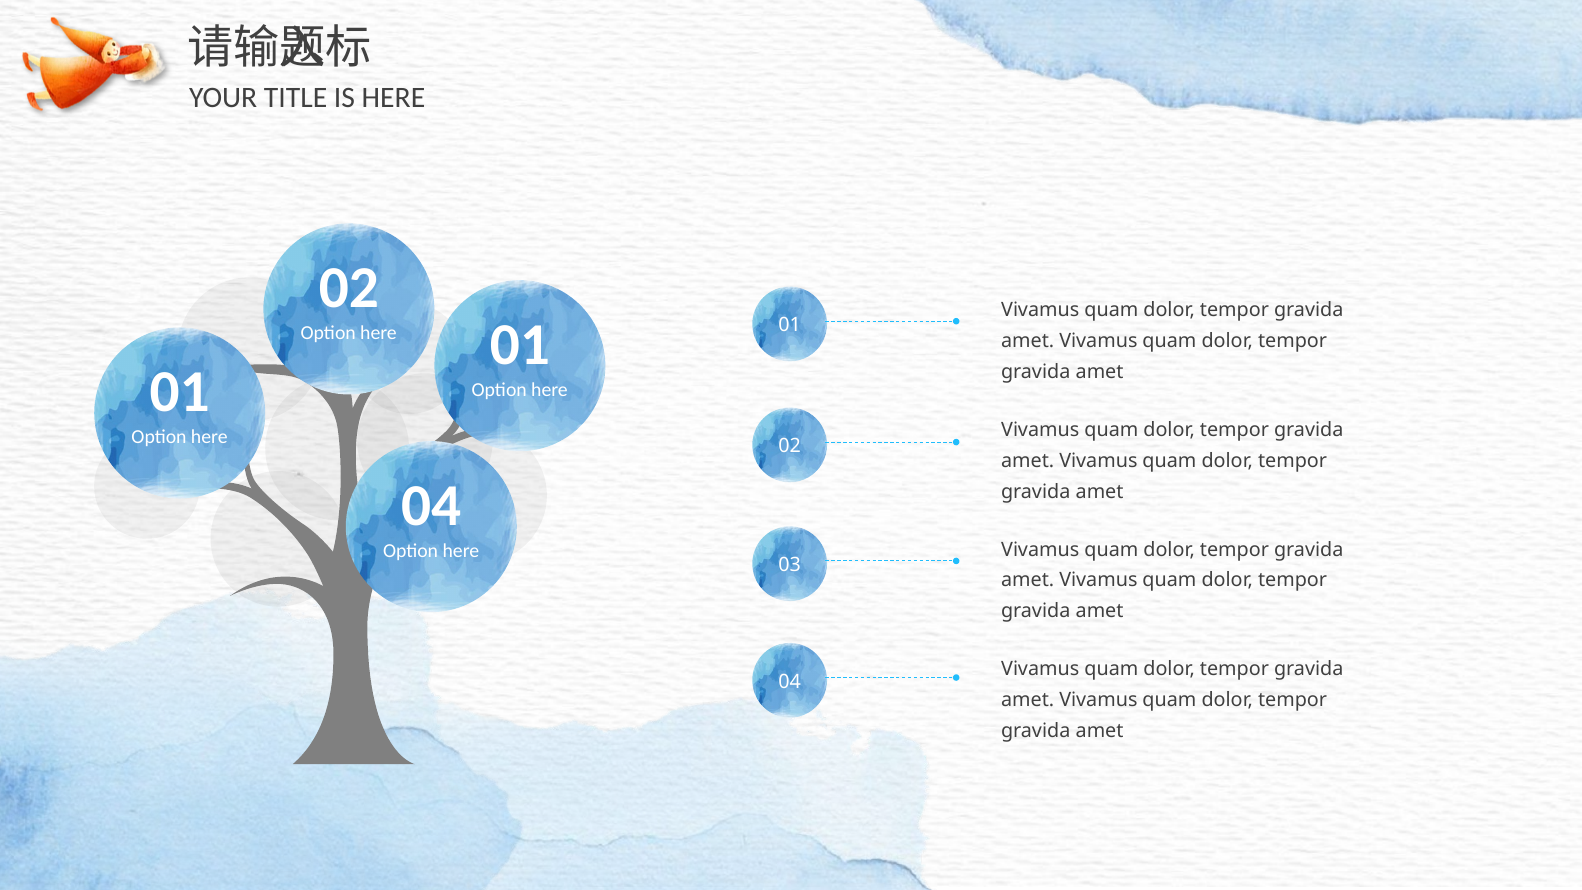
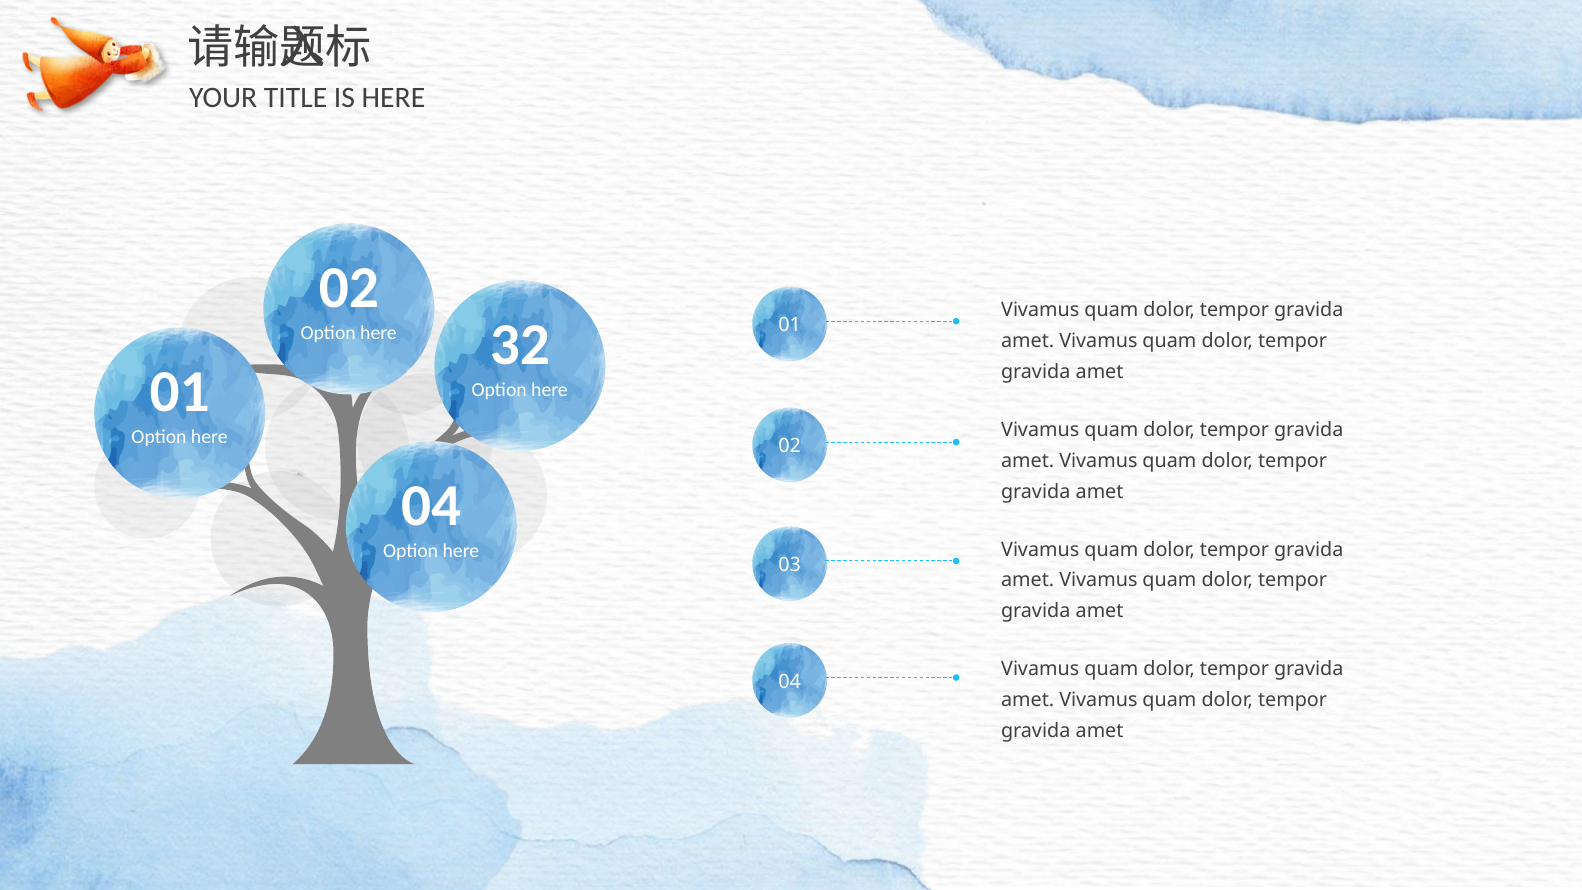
01: 01 -> 32 (520, 345)
